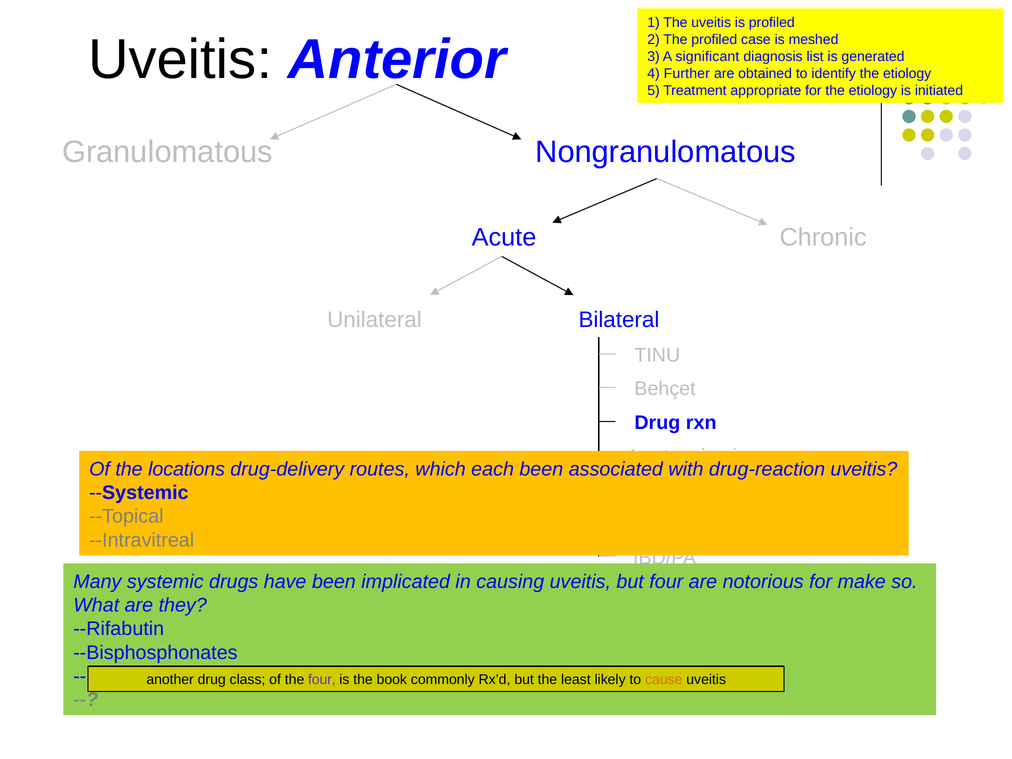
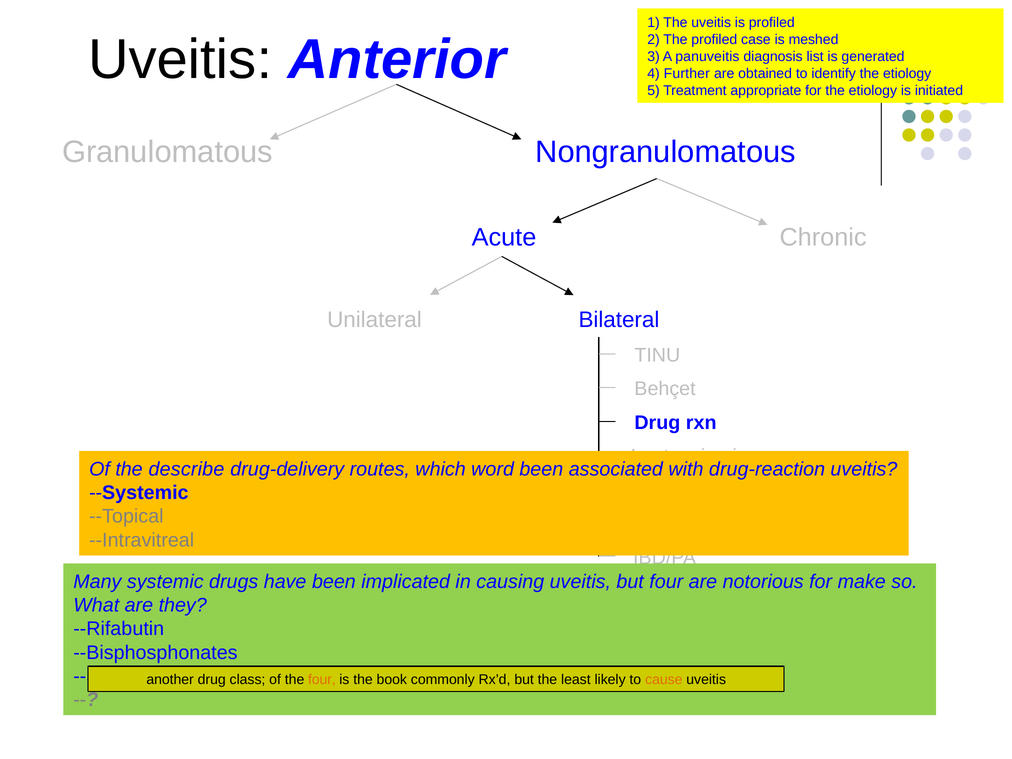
significant: significant -> panuveitis (707, 57)
locations: locations -> describe (186, 469)
each: each -> word (493, 469)
four colour: purple -> orange (322, 680)
